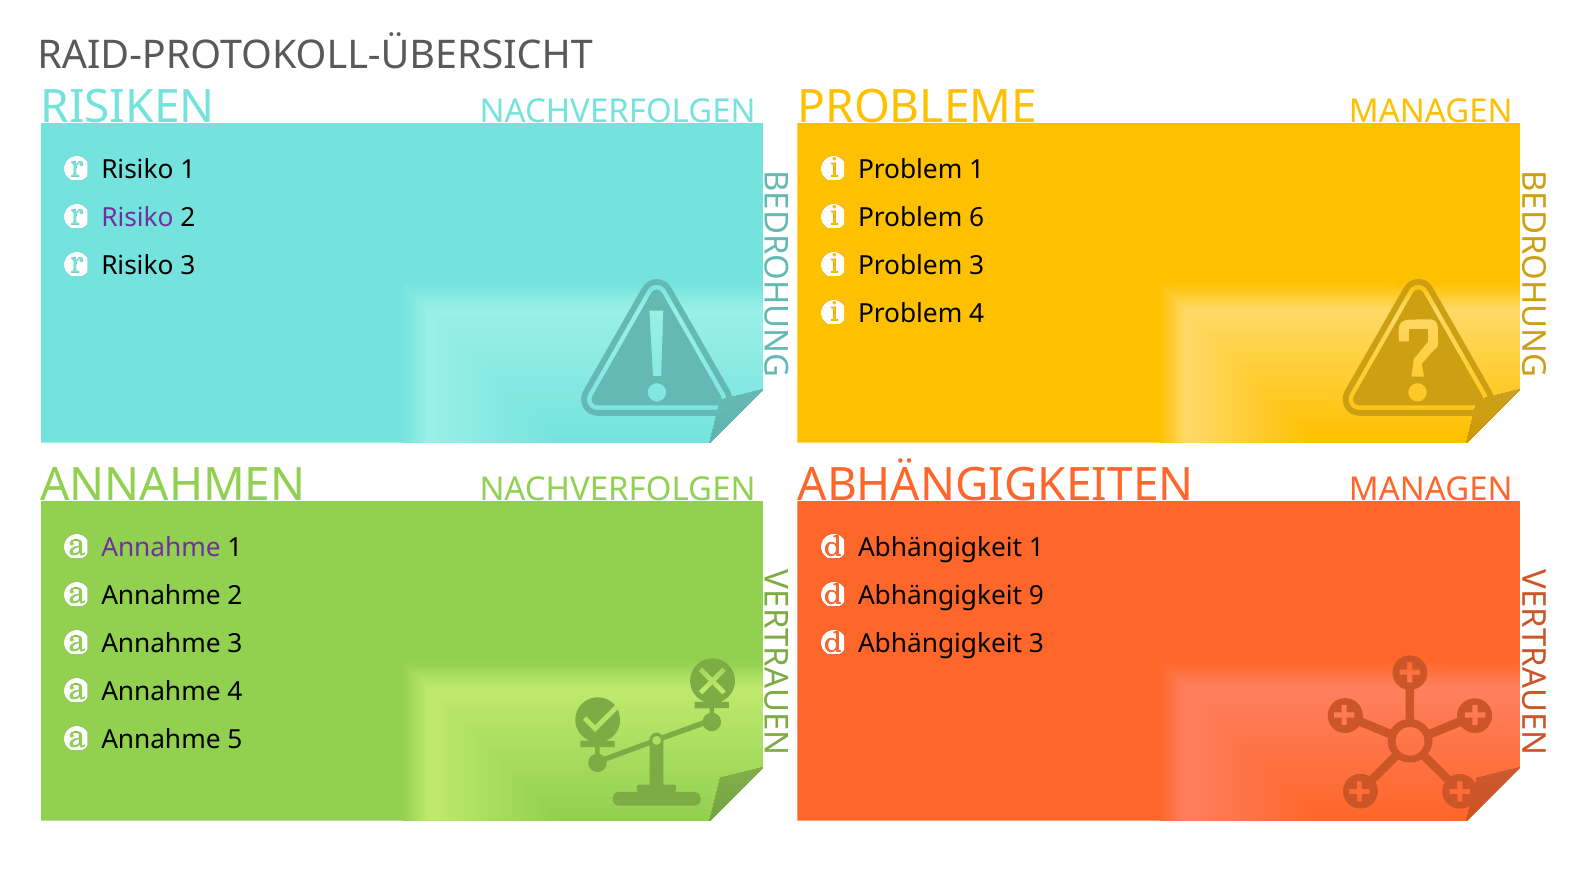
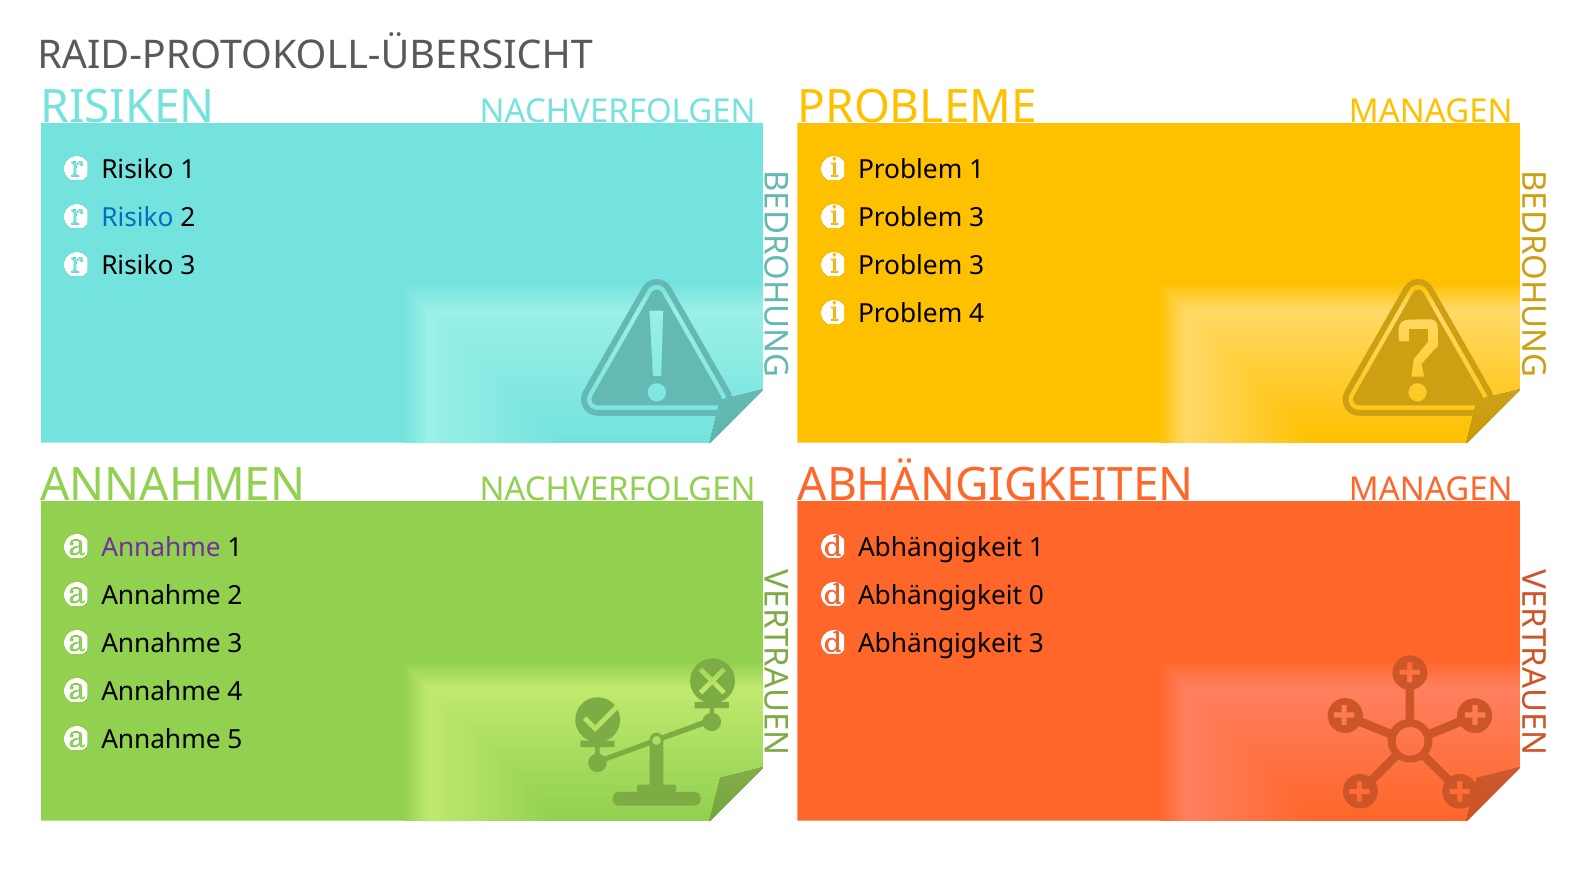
Risiko colour: purple -> blue (137, 218)
6: 6 -> 3 (977, 218)
9: 9 -> 0 (1036, 596)
